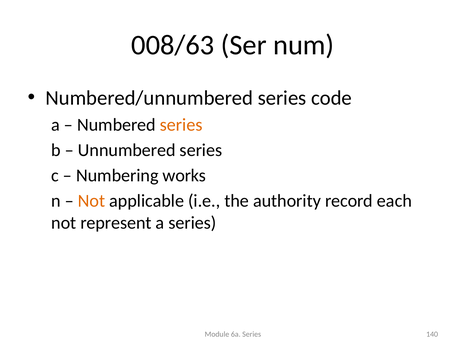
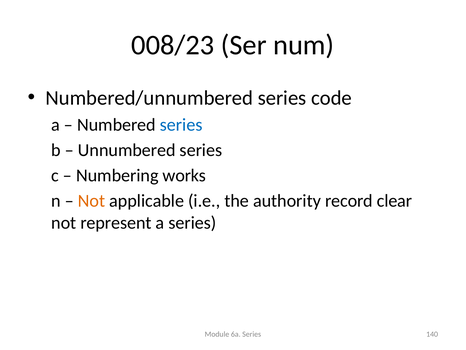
008/63: 008/63 -> 008/23 (173, 45)
series colour: orange -> blue (181, 125)
each: each -> clear (394, 201)
